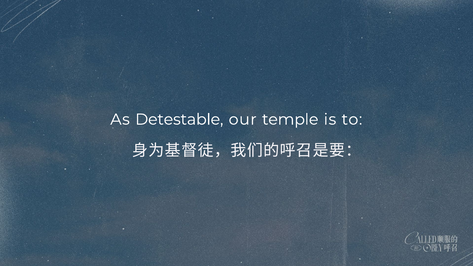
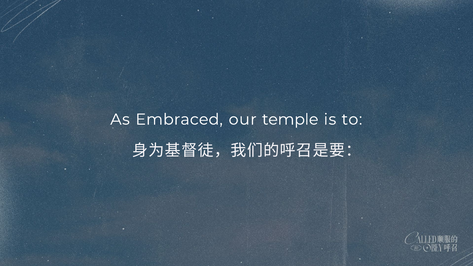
Detestable: Detestable -> Embraced (179, 119)
